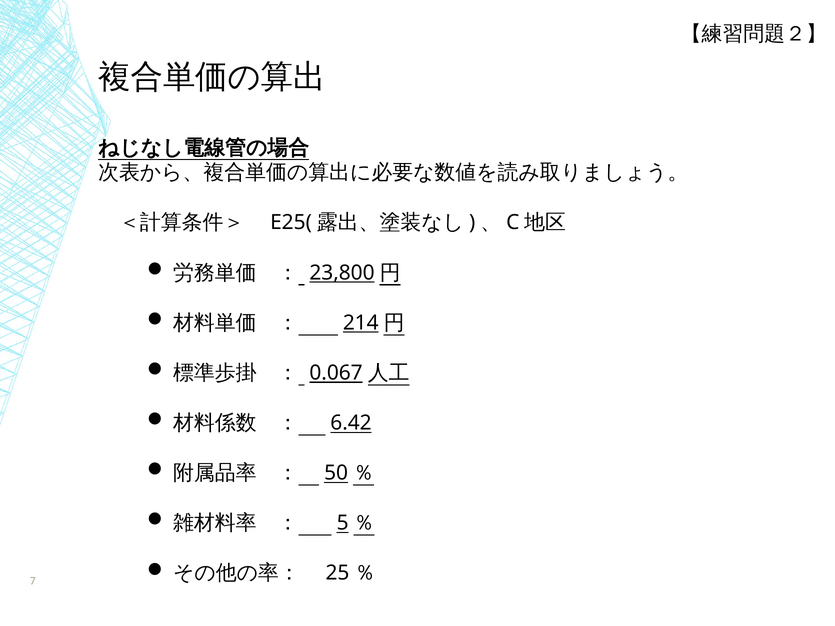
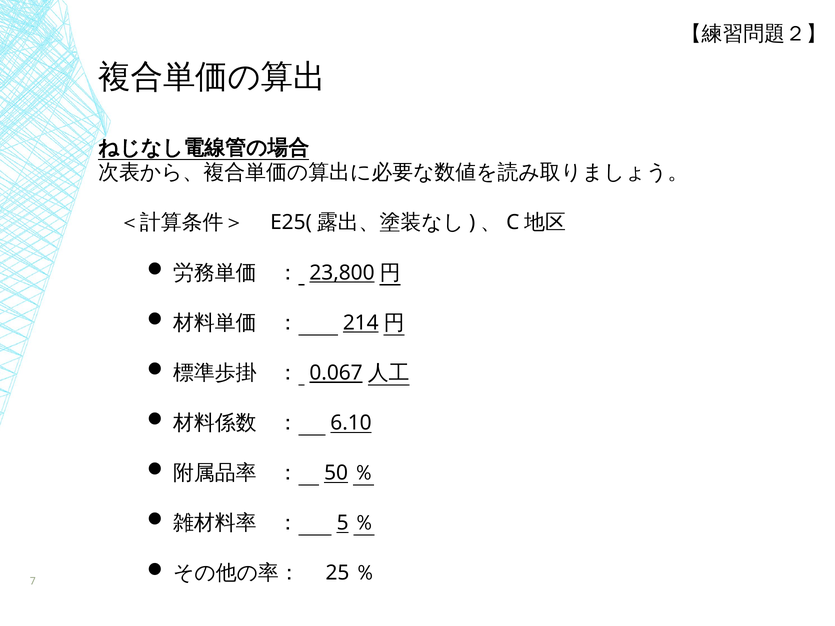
6.42: 6.42 -> 6.10 (351, 423)
